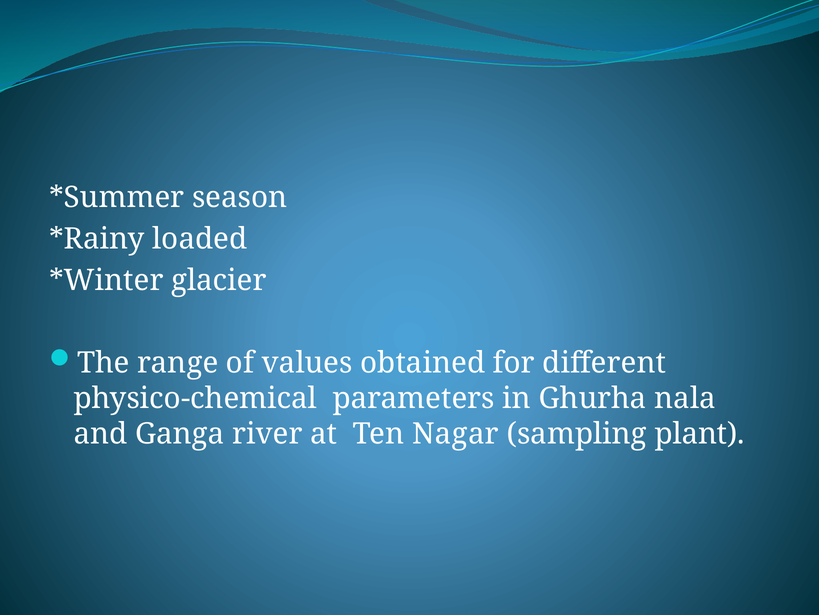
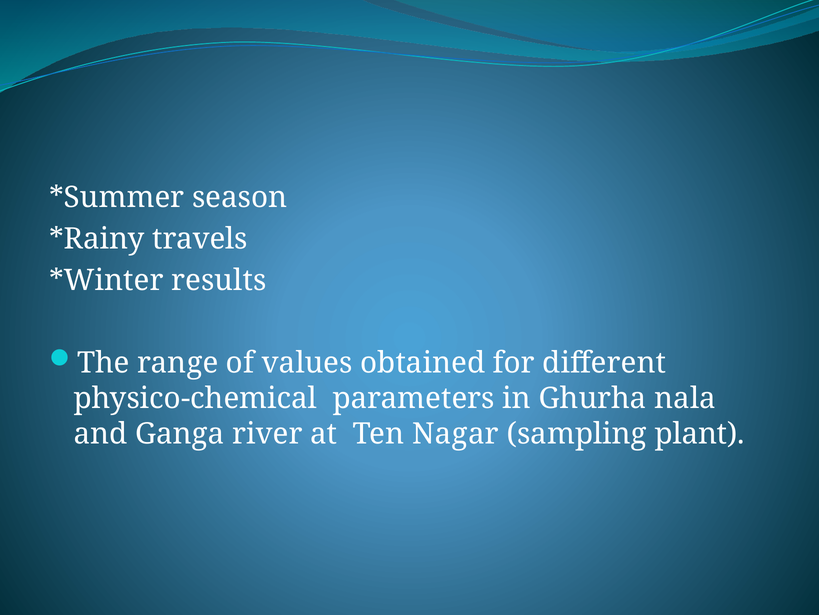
loaded: loaded -> travels (200, 239)
glacier: glacier -> results (219, 280)
